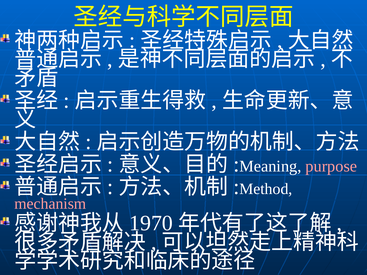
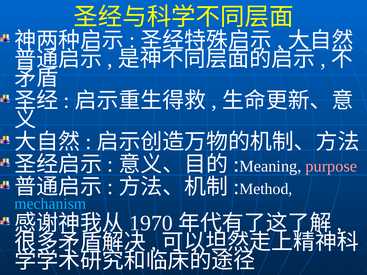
mechanism colour: pink -> light blue (50, 204)
